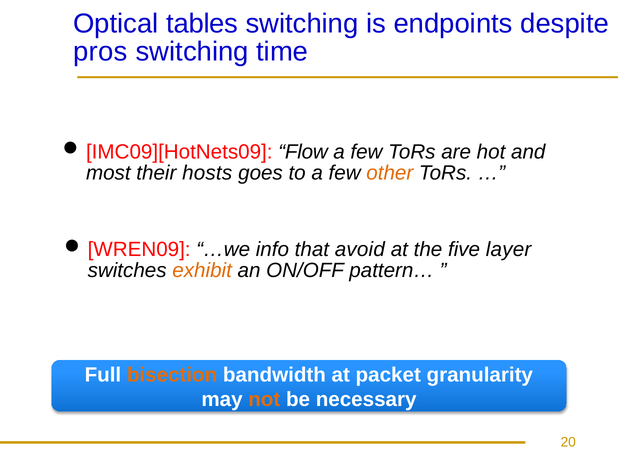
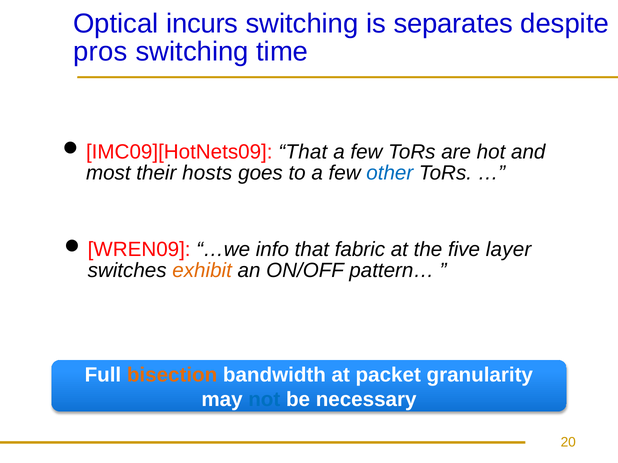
tables: tables -> incurs (202, 24)
endpoints: endpoints -> separates (453, 24)
Flow: Flow -> That (303, 152)
other colour: orange -> blue (390, 173)
avoid: avoid -> fabric (360, 250)
not colour: orange -> blue (264, 400)
